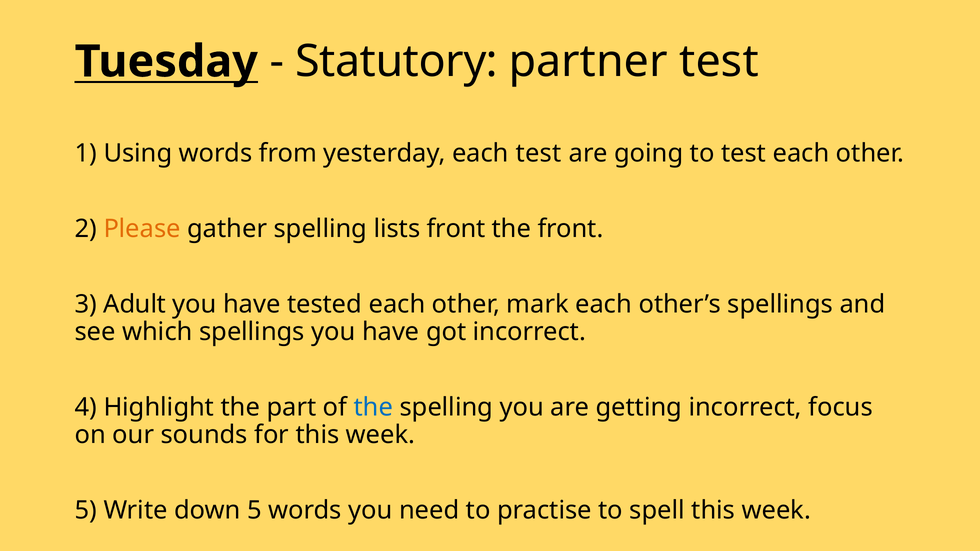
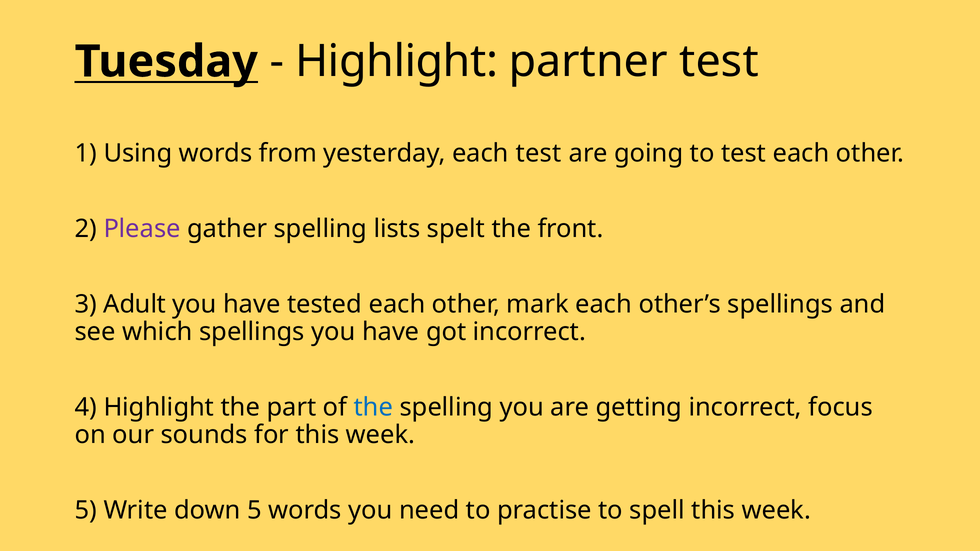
Statutory: Statutory -> Highlight (397, 62)
Please colour: orange -> purple (142, 229)
lists front: front -> spelt (456, 229)
